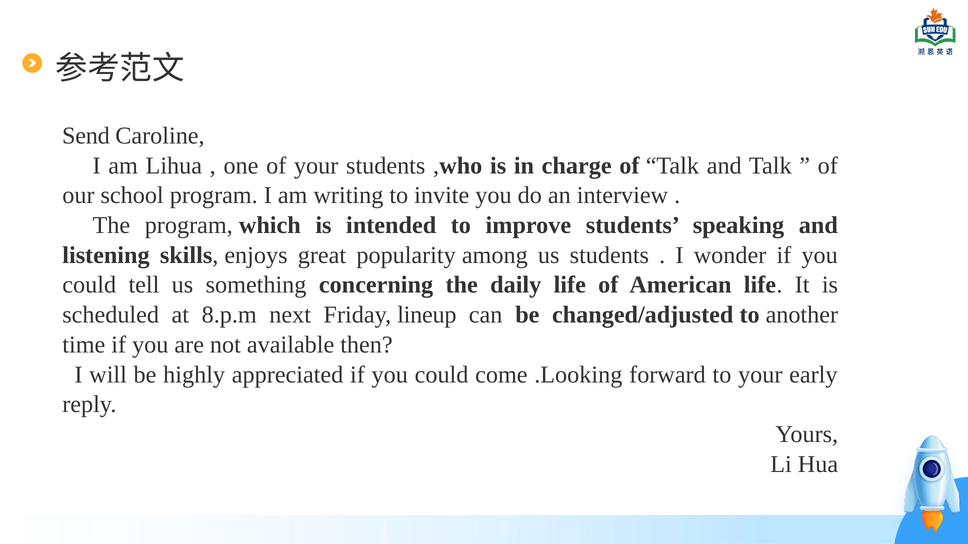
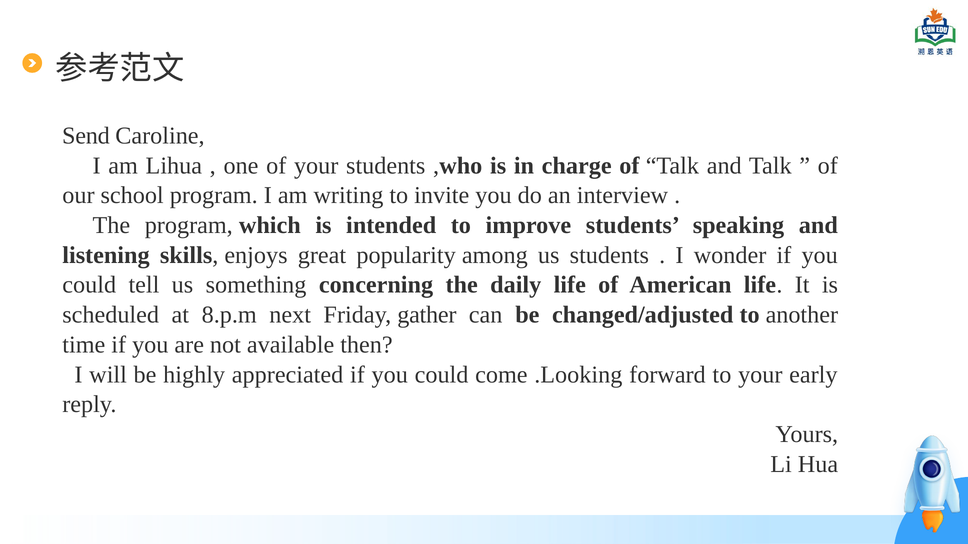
lineup: lineup -> gather (427, 315)
